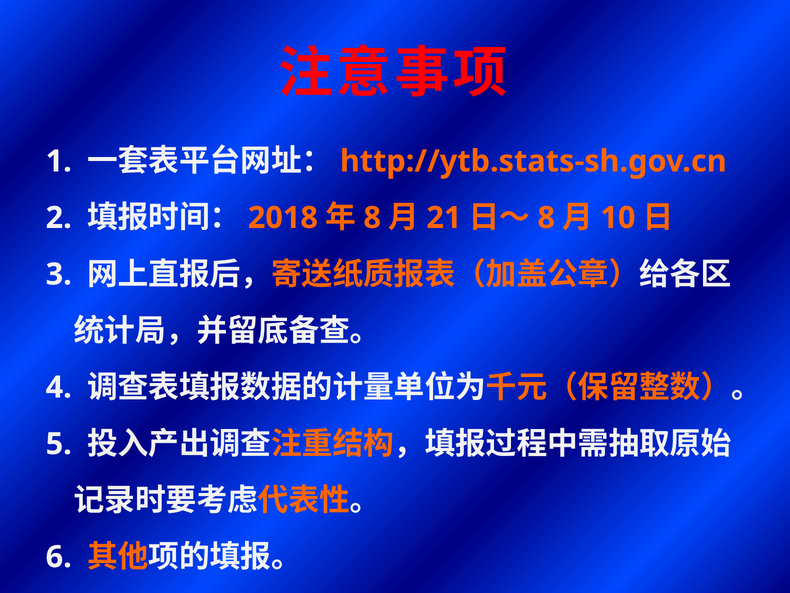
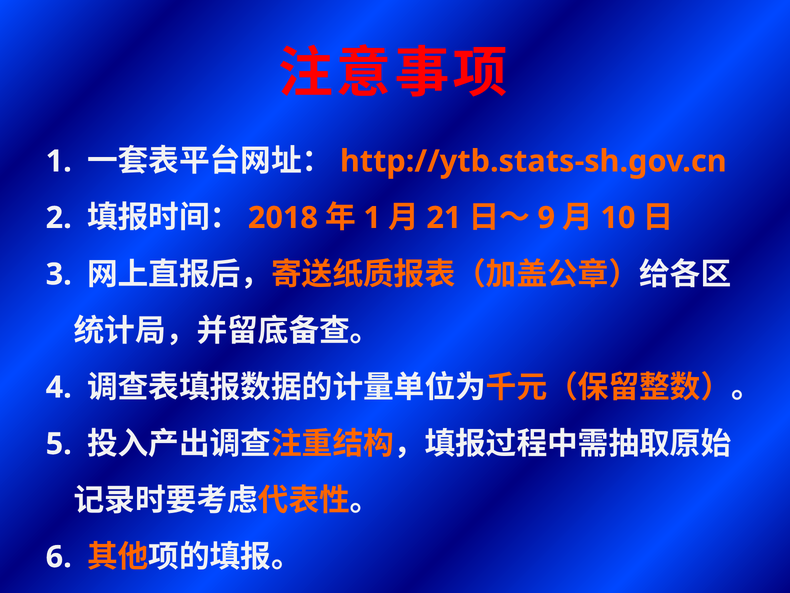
8: 8 -> 1 (372, 218)
8: 8 -> 9 (546, 218)
